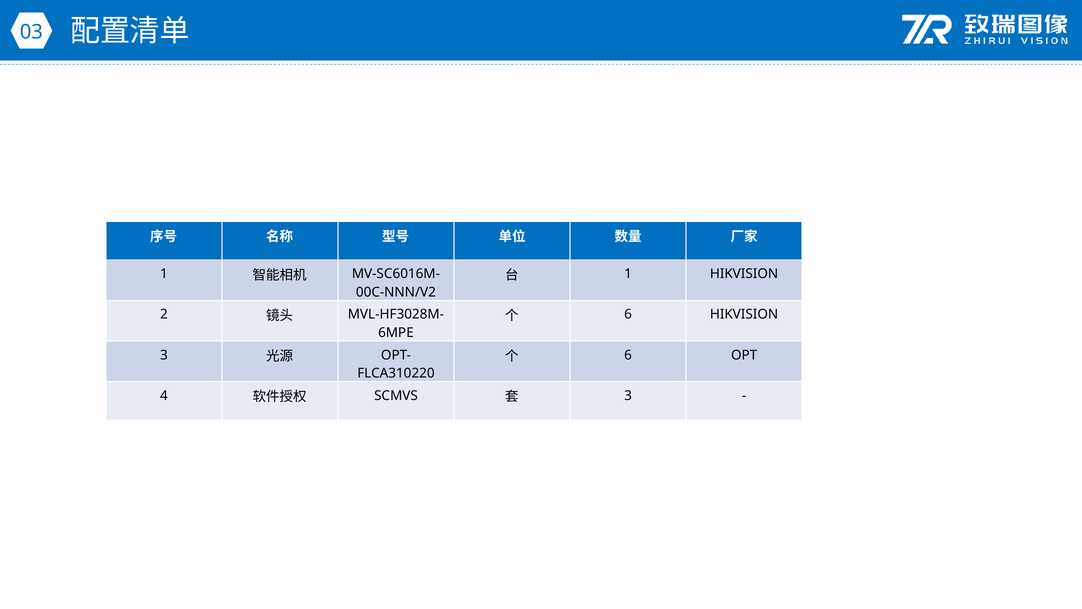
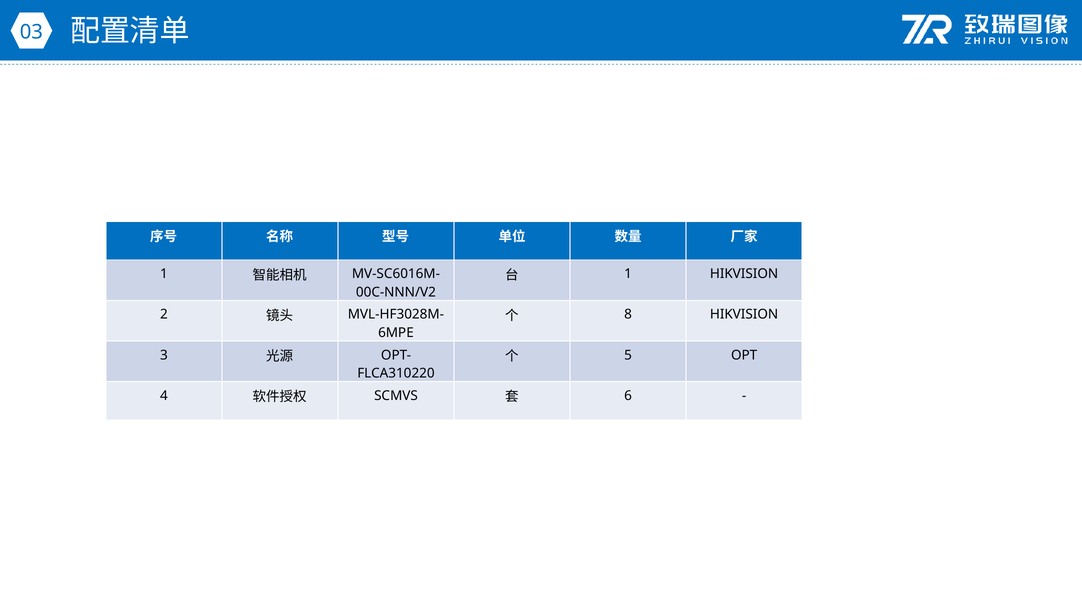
6: 6 -> 8 (628, 314)
6: 6 -> 5 (628, 355)
3: 3 -> 6 (628, 395)
